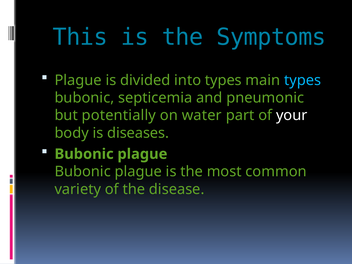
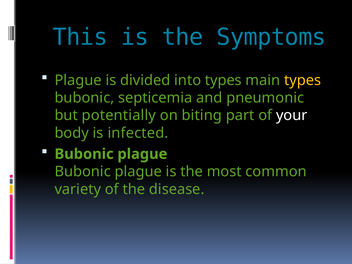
types colour: light blue -> yellow (303, 80)
water: water -> biting (202, 115)
diseases: diseases -> infected (138, 133)
